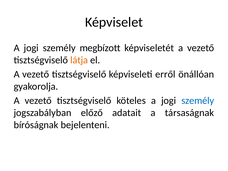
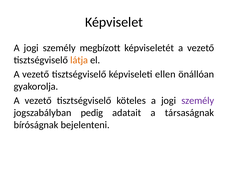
erről: erről -> ellen (165, 74)
személy colour: blue -> purple (198, 101)
előző: előző -> pedig (92, 113)
